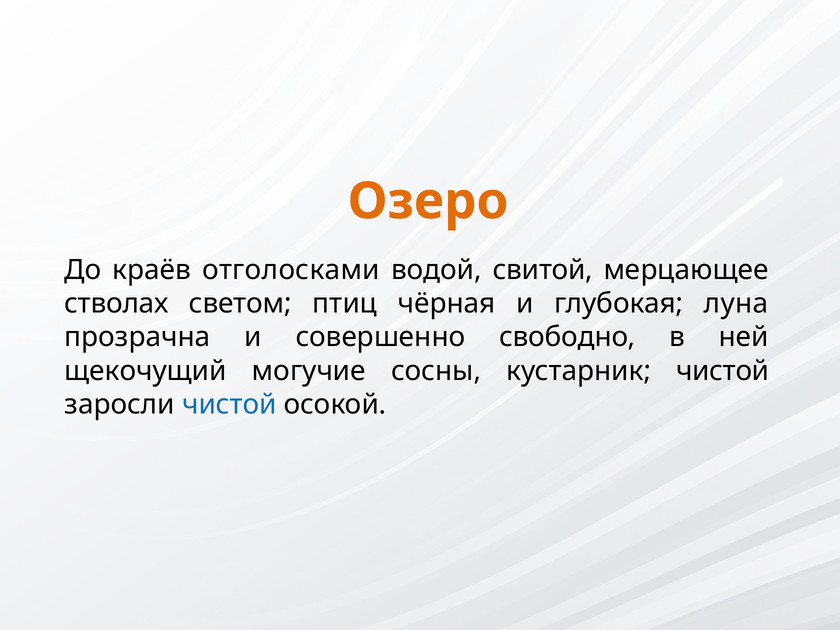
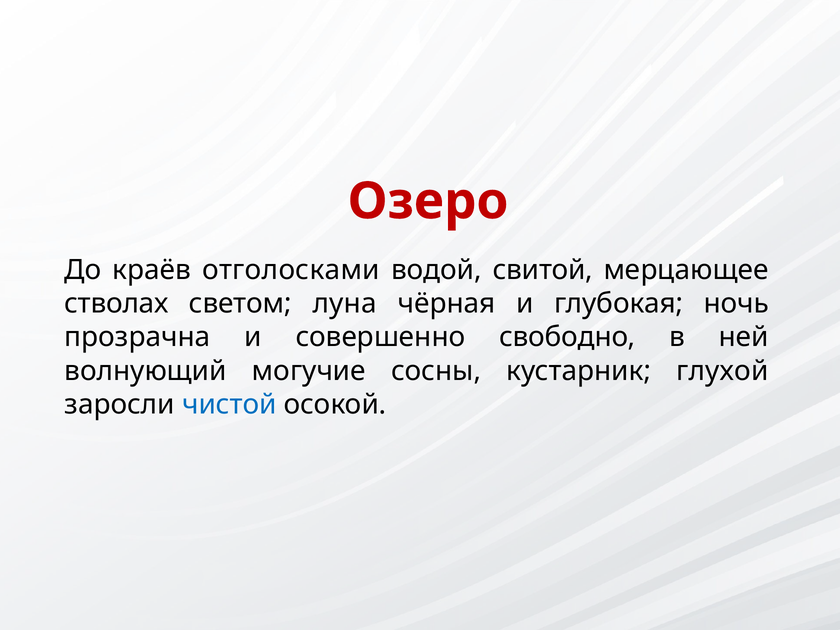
Озеро colour: orange -> red (428, 201)
птиц: птиц -> луна (345, 304)
луна: луна -> ночь (736, 304)
щекочущий: щекочущий -> волнующий (146, 371)
кустарник чистой: чистой -> глухой (722, 371)
